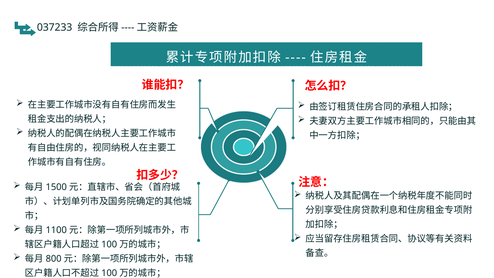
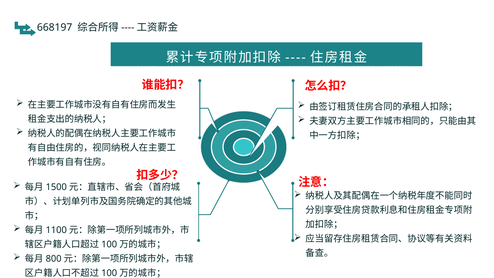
037233: 037233 -> 668197 (55, 27)
